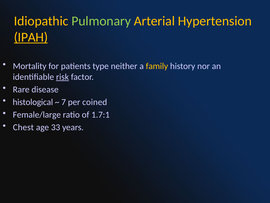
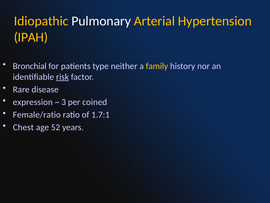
Pulmonary colour: light green -> white (101, 21)
IPAH underline: present -> none (31, 37)
Mortality: Mortality -> Bronchial (30, 66)
histological: histological -> expression (33, 102)
7: 7 -> 3 (64, 102)
Female/large: Female/large -> Female/ratio (37, 114)
33: 33 -> 52 (56, 127)
